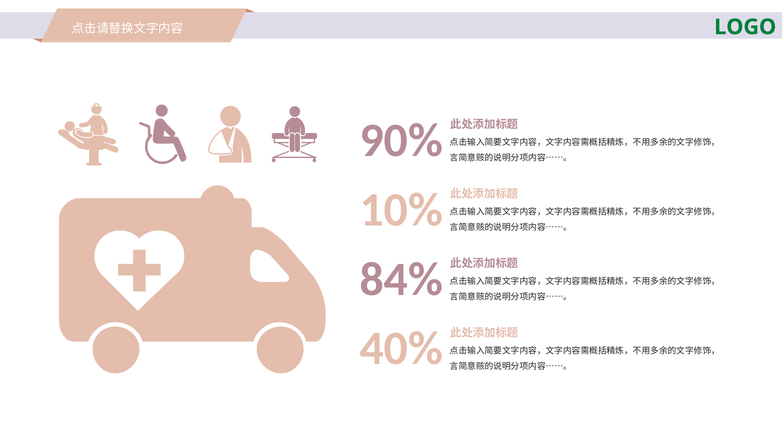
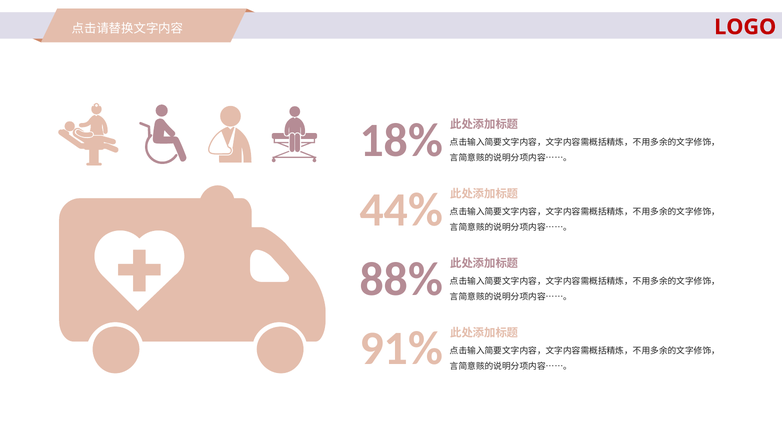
LOGO colour: green -> red (745, 27)
90%: 90% -> 18% (401, 140)
10%: 10% -> 44% (401, 210)
84%: 84% -> 88% (401, 279)
40%: 40% -> 91% (401, 349)
